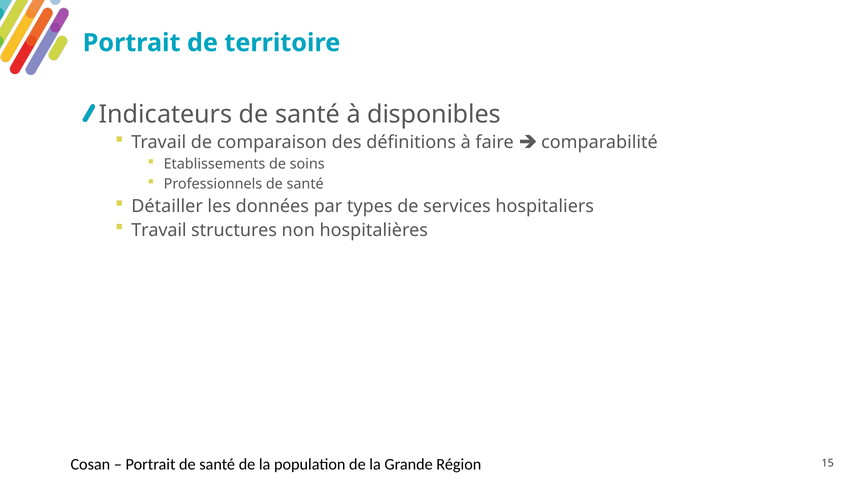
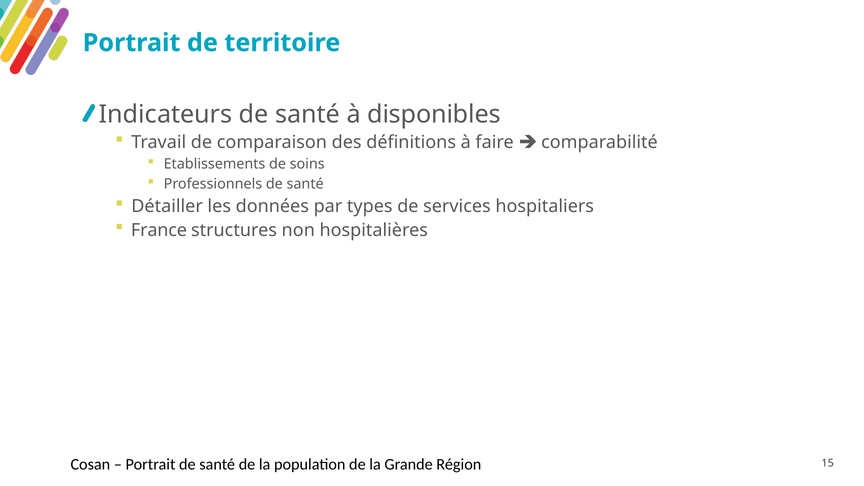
Travail: Travail -> France (159, 230)
